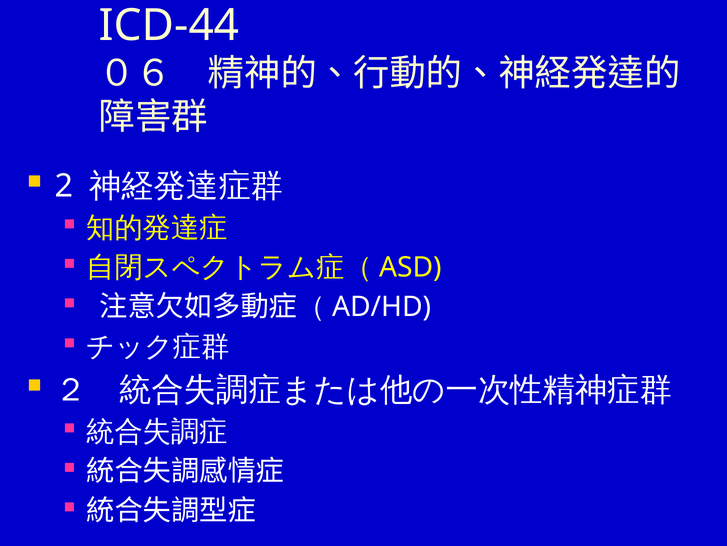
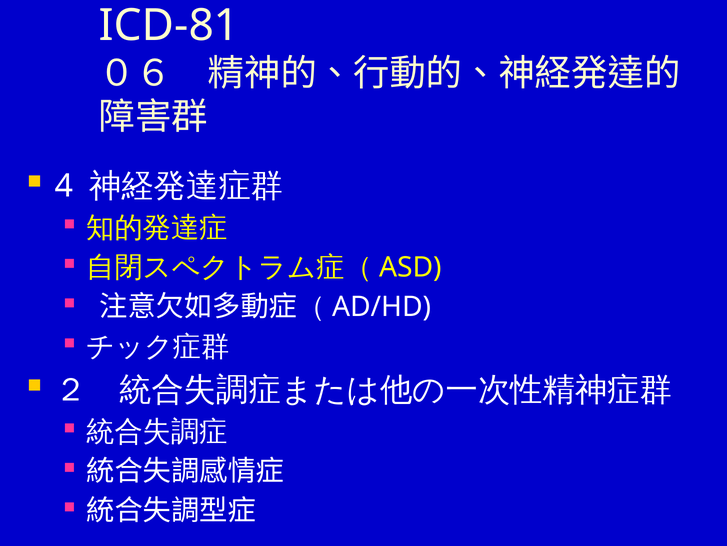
ICD-44: ICD-44 -> ICD-81 (169, 26)
2: 2 -> 4 (64, 186)
